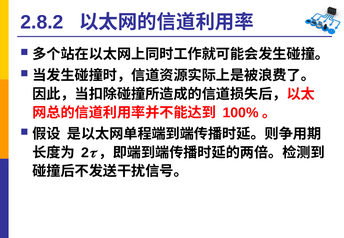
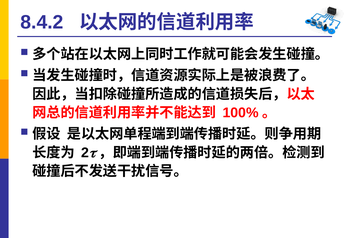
2.8.2: 2.8.2 -> 8.4.2 (42, 22)
